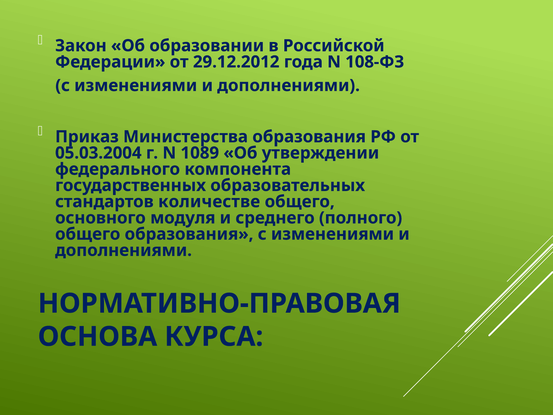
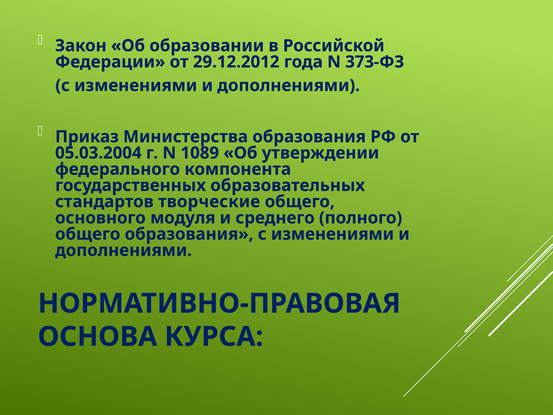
108-ФЗ: 108-ФЗ -> 373-ФЗ (375, 62)
количестве: количестве -> творческие (209, 202)
